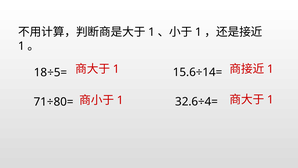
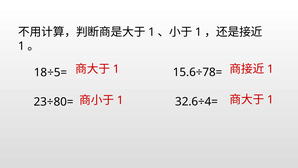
15.6÷14=: 15.6÷14= -> 15.6÷78= (198, 72)
71÷80=: 71÷80= -> 23÷80= (54, 102)
